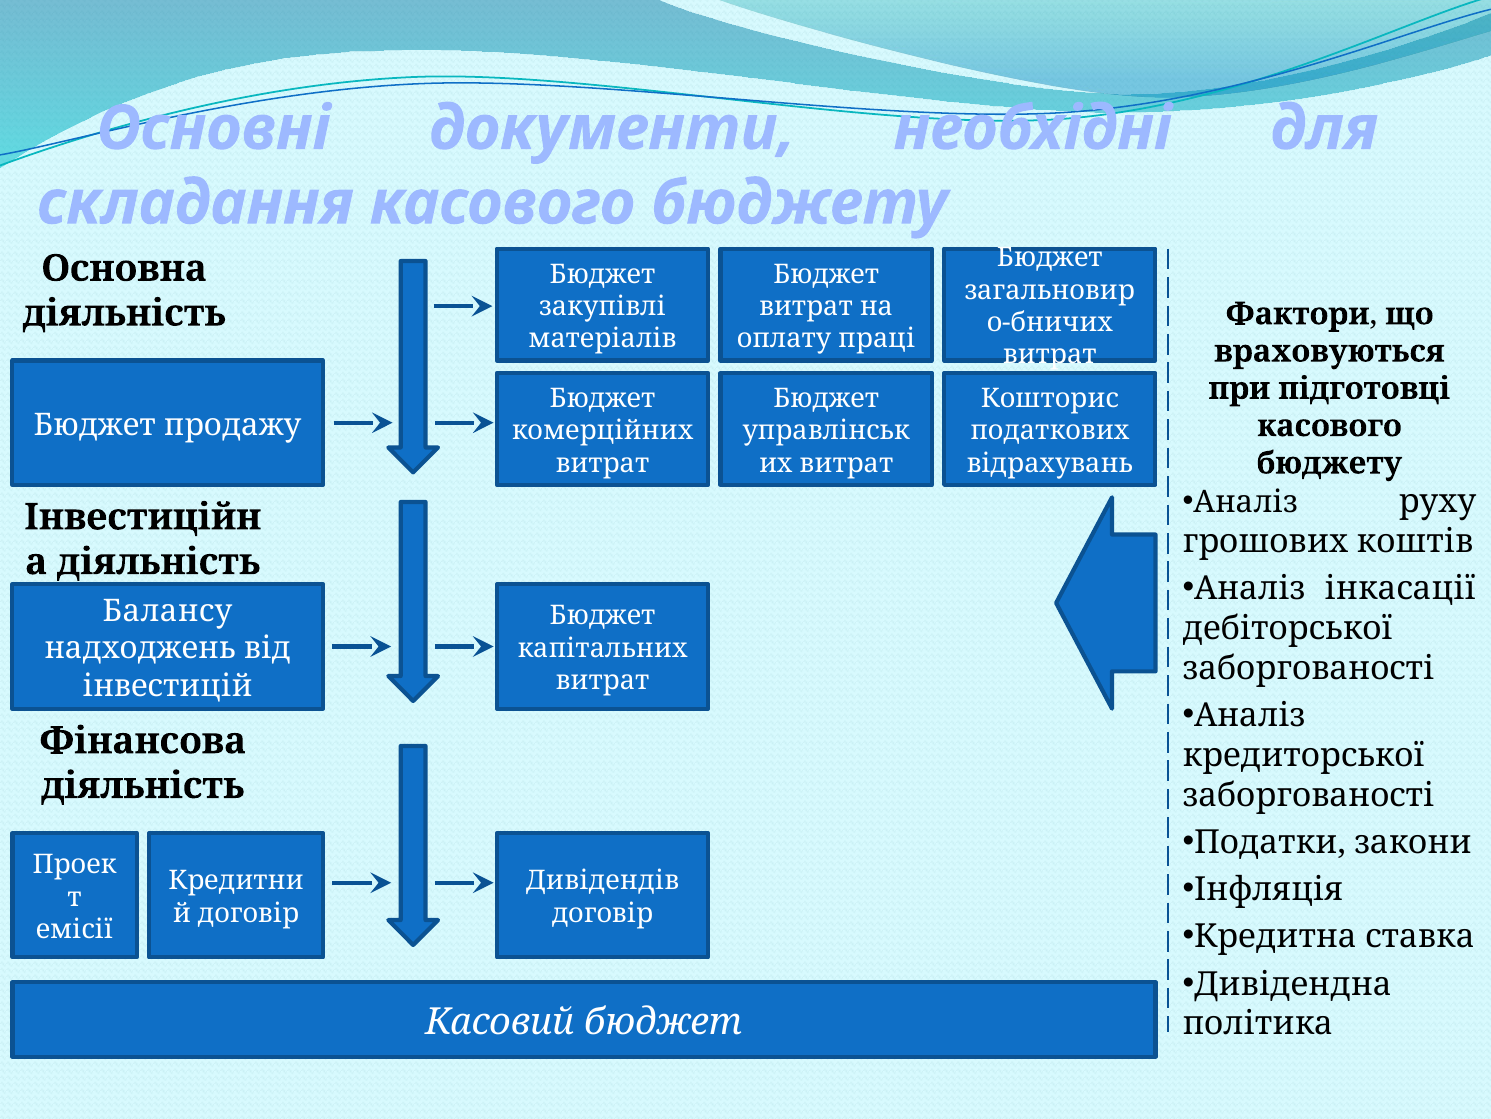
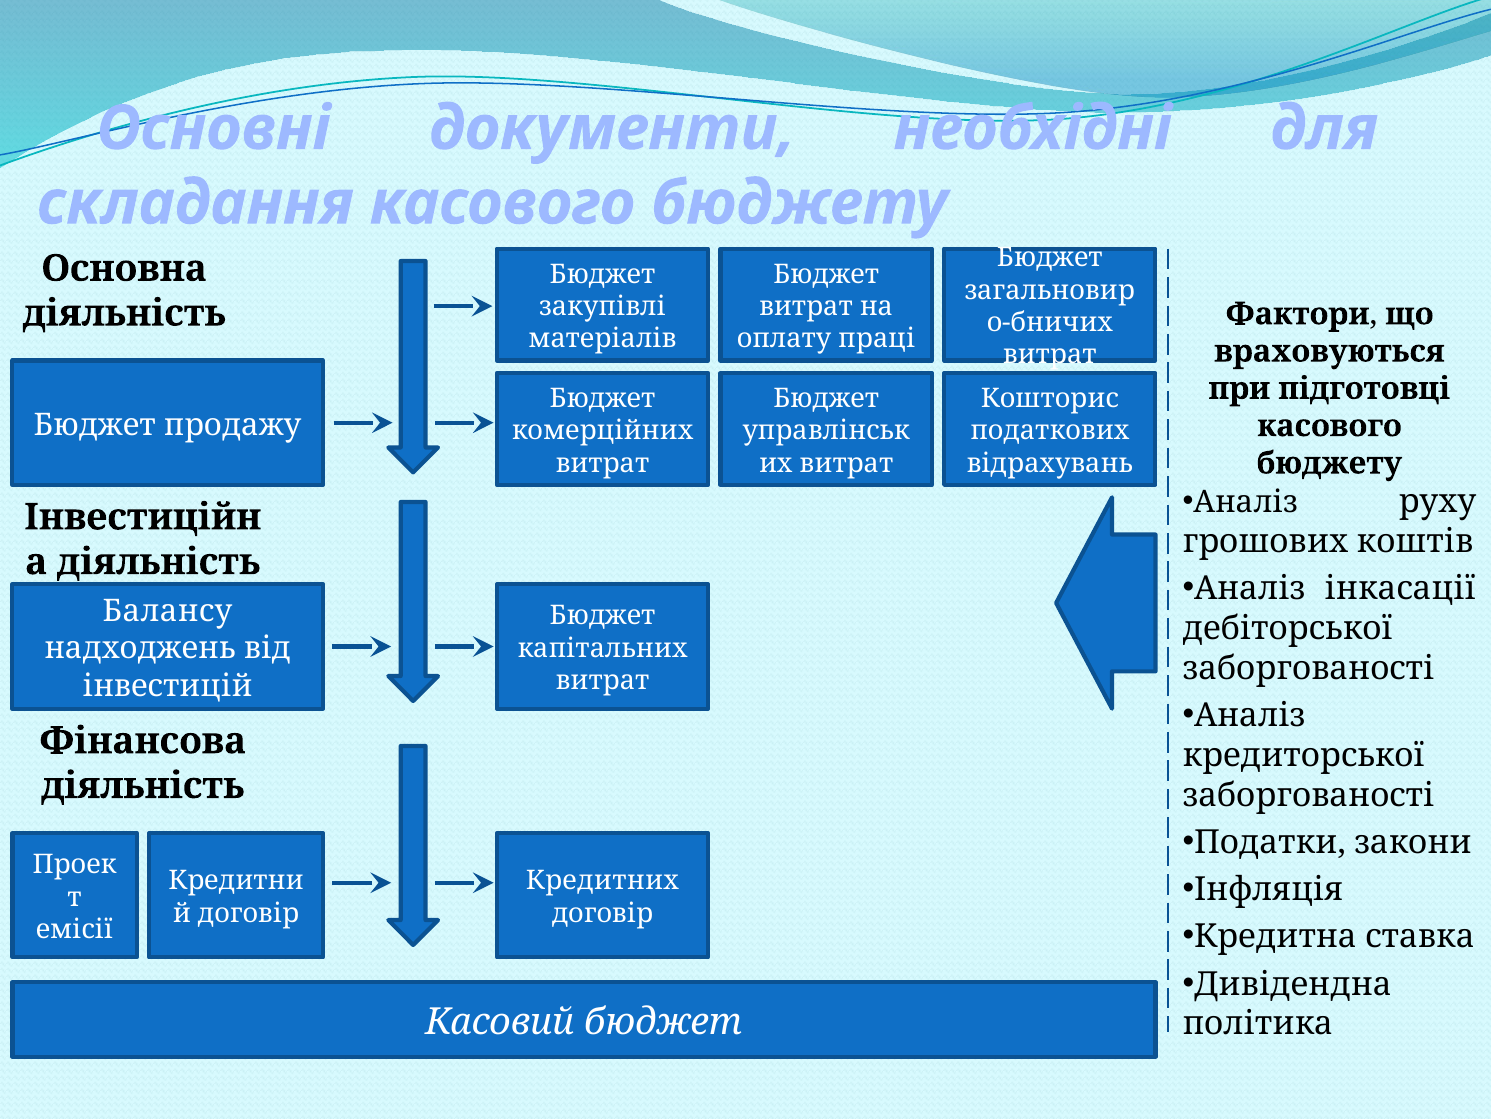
Дивідендів: Дивідендів -> Кредитних (602, 880)
